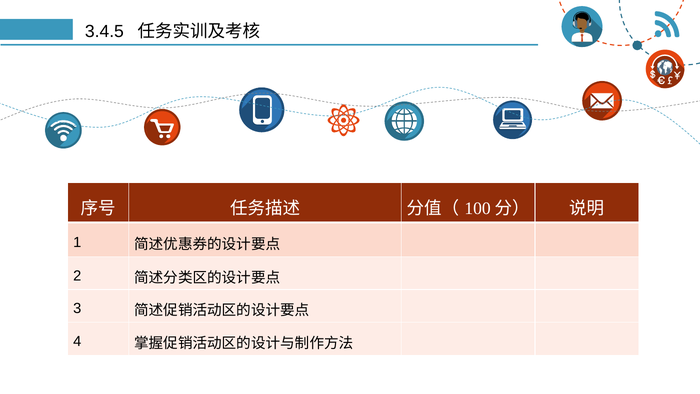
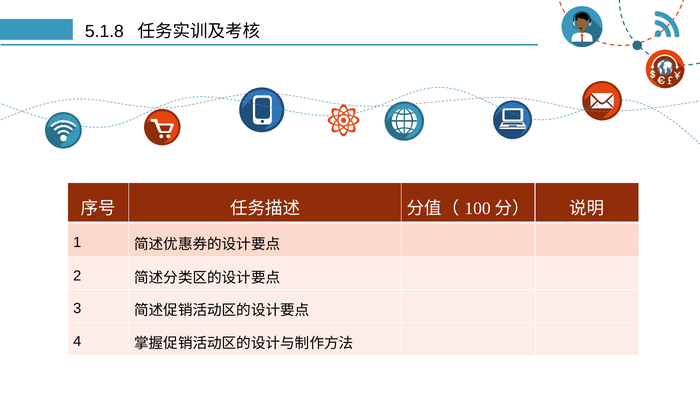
3.4.5: 3.4.5 -> 5.1.8 (104, 32)
